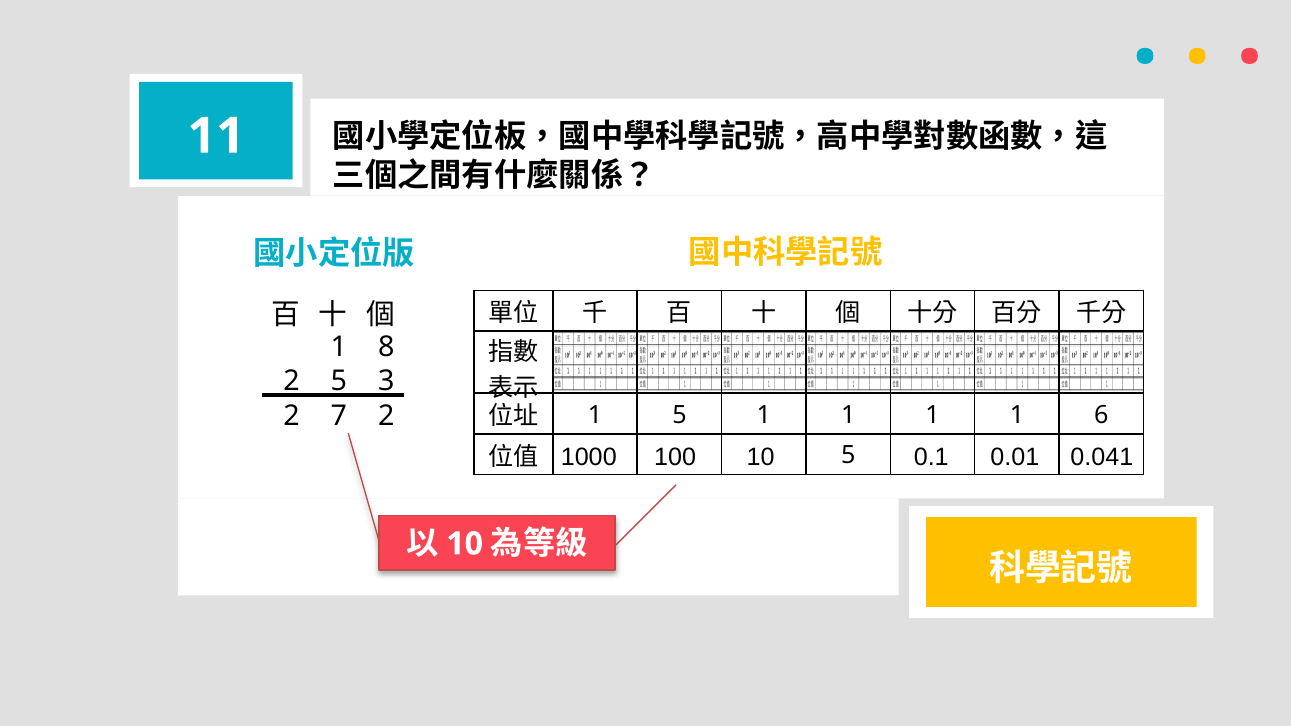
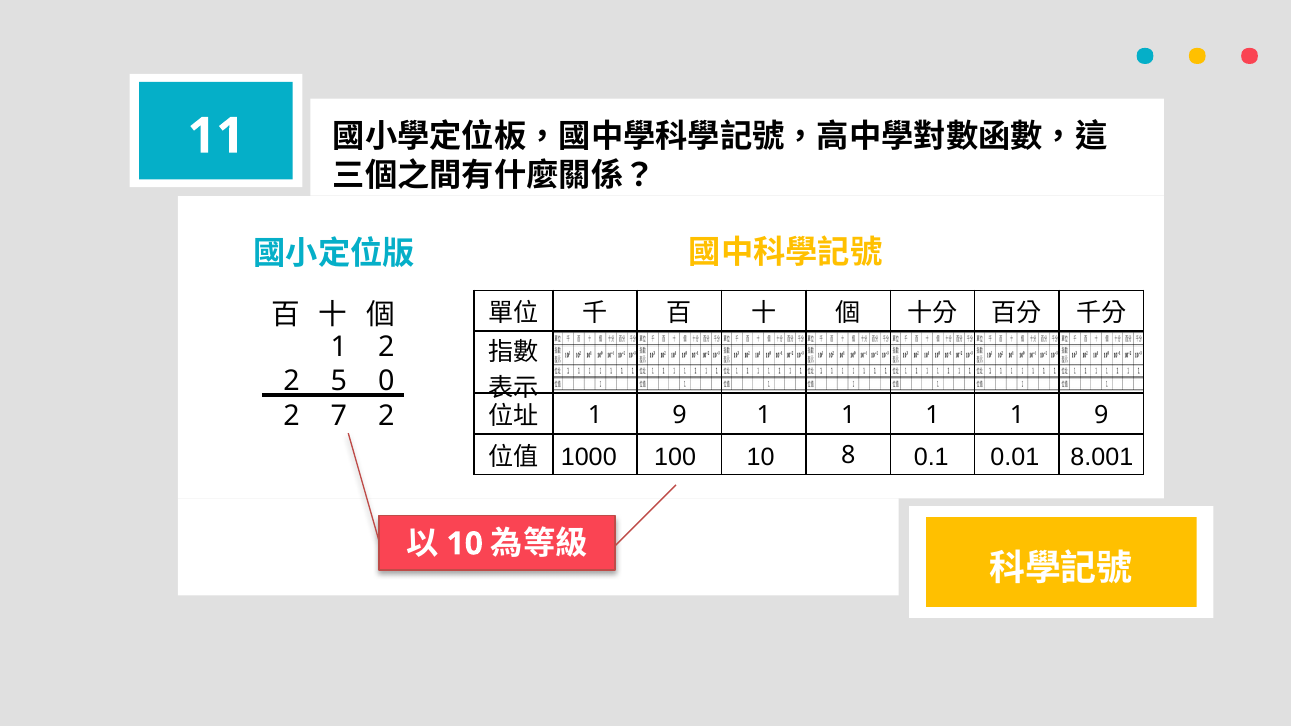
1 8: 8 -> 2 (386, 347)
3: 3 -> 0 (386, 382)
5: 5 -> 9 (679, 415)
1 1 6: 6 -> 9 (1101, 415)
0.041: 0.041 -> 8.001 (1102, 457)
5: 5 -> 8 (848, 456)
